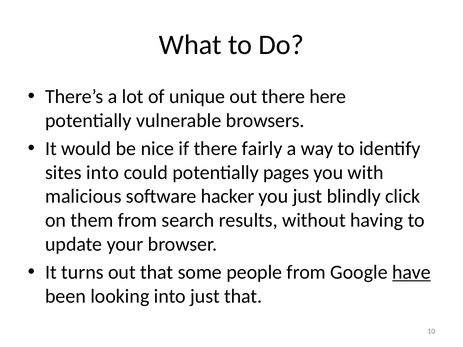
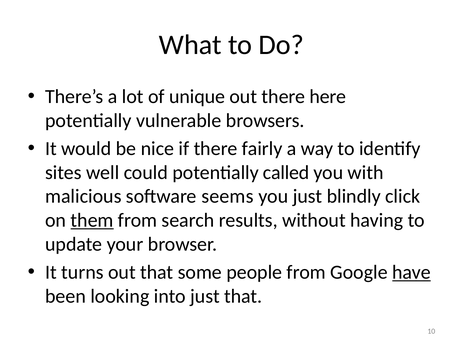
sites into: into -> well (103, 173)
pages: pages -> called (286, 173)
hacker: hacker -> seems (227, 197)
them underline: none -> present (92, 220)
